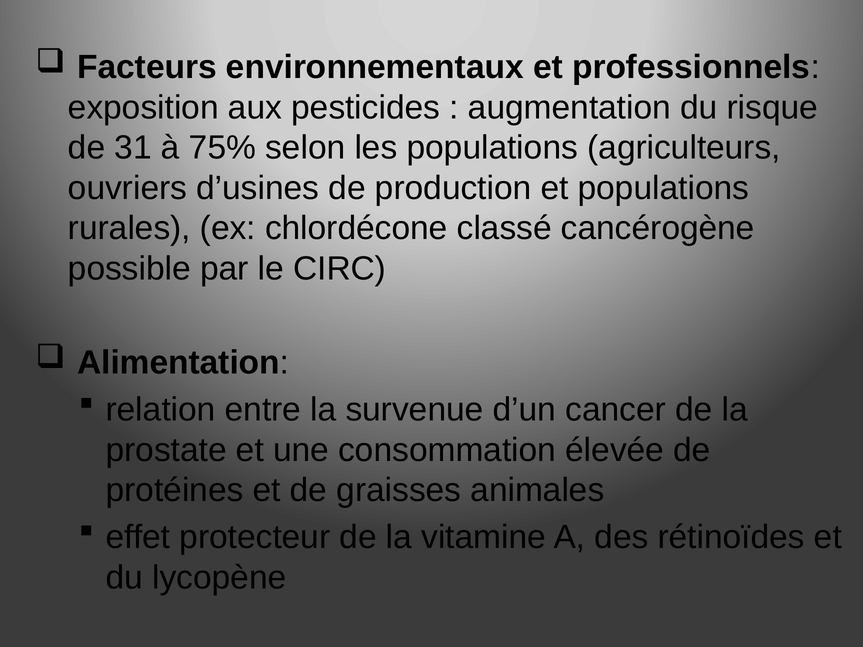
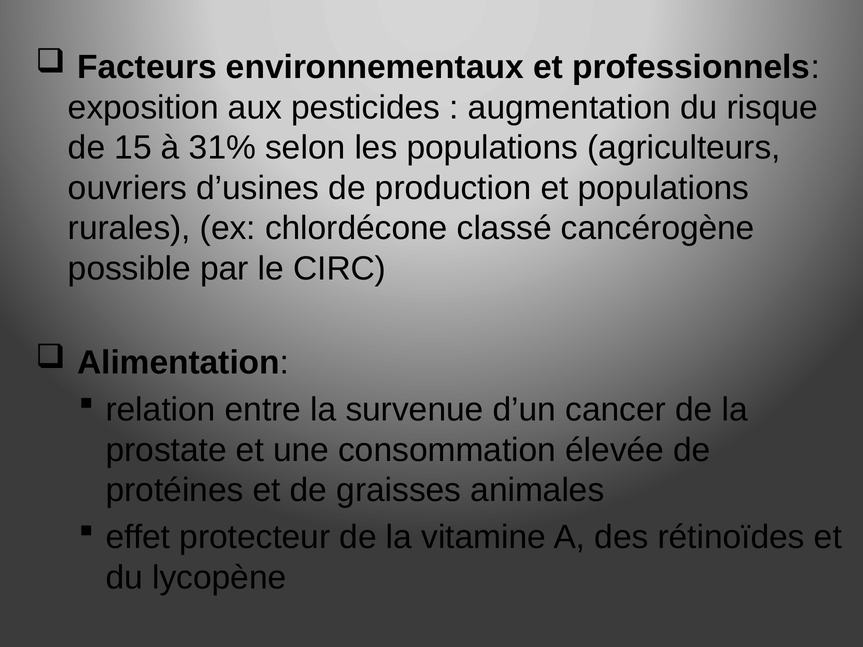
31: 31 -> 15 (133, 148)
75%: 75% -> 31% (222, 148)
